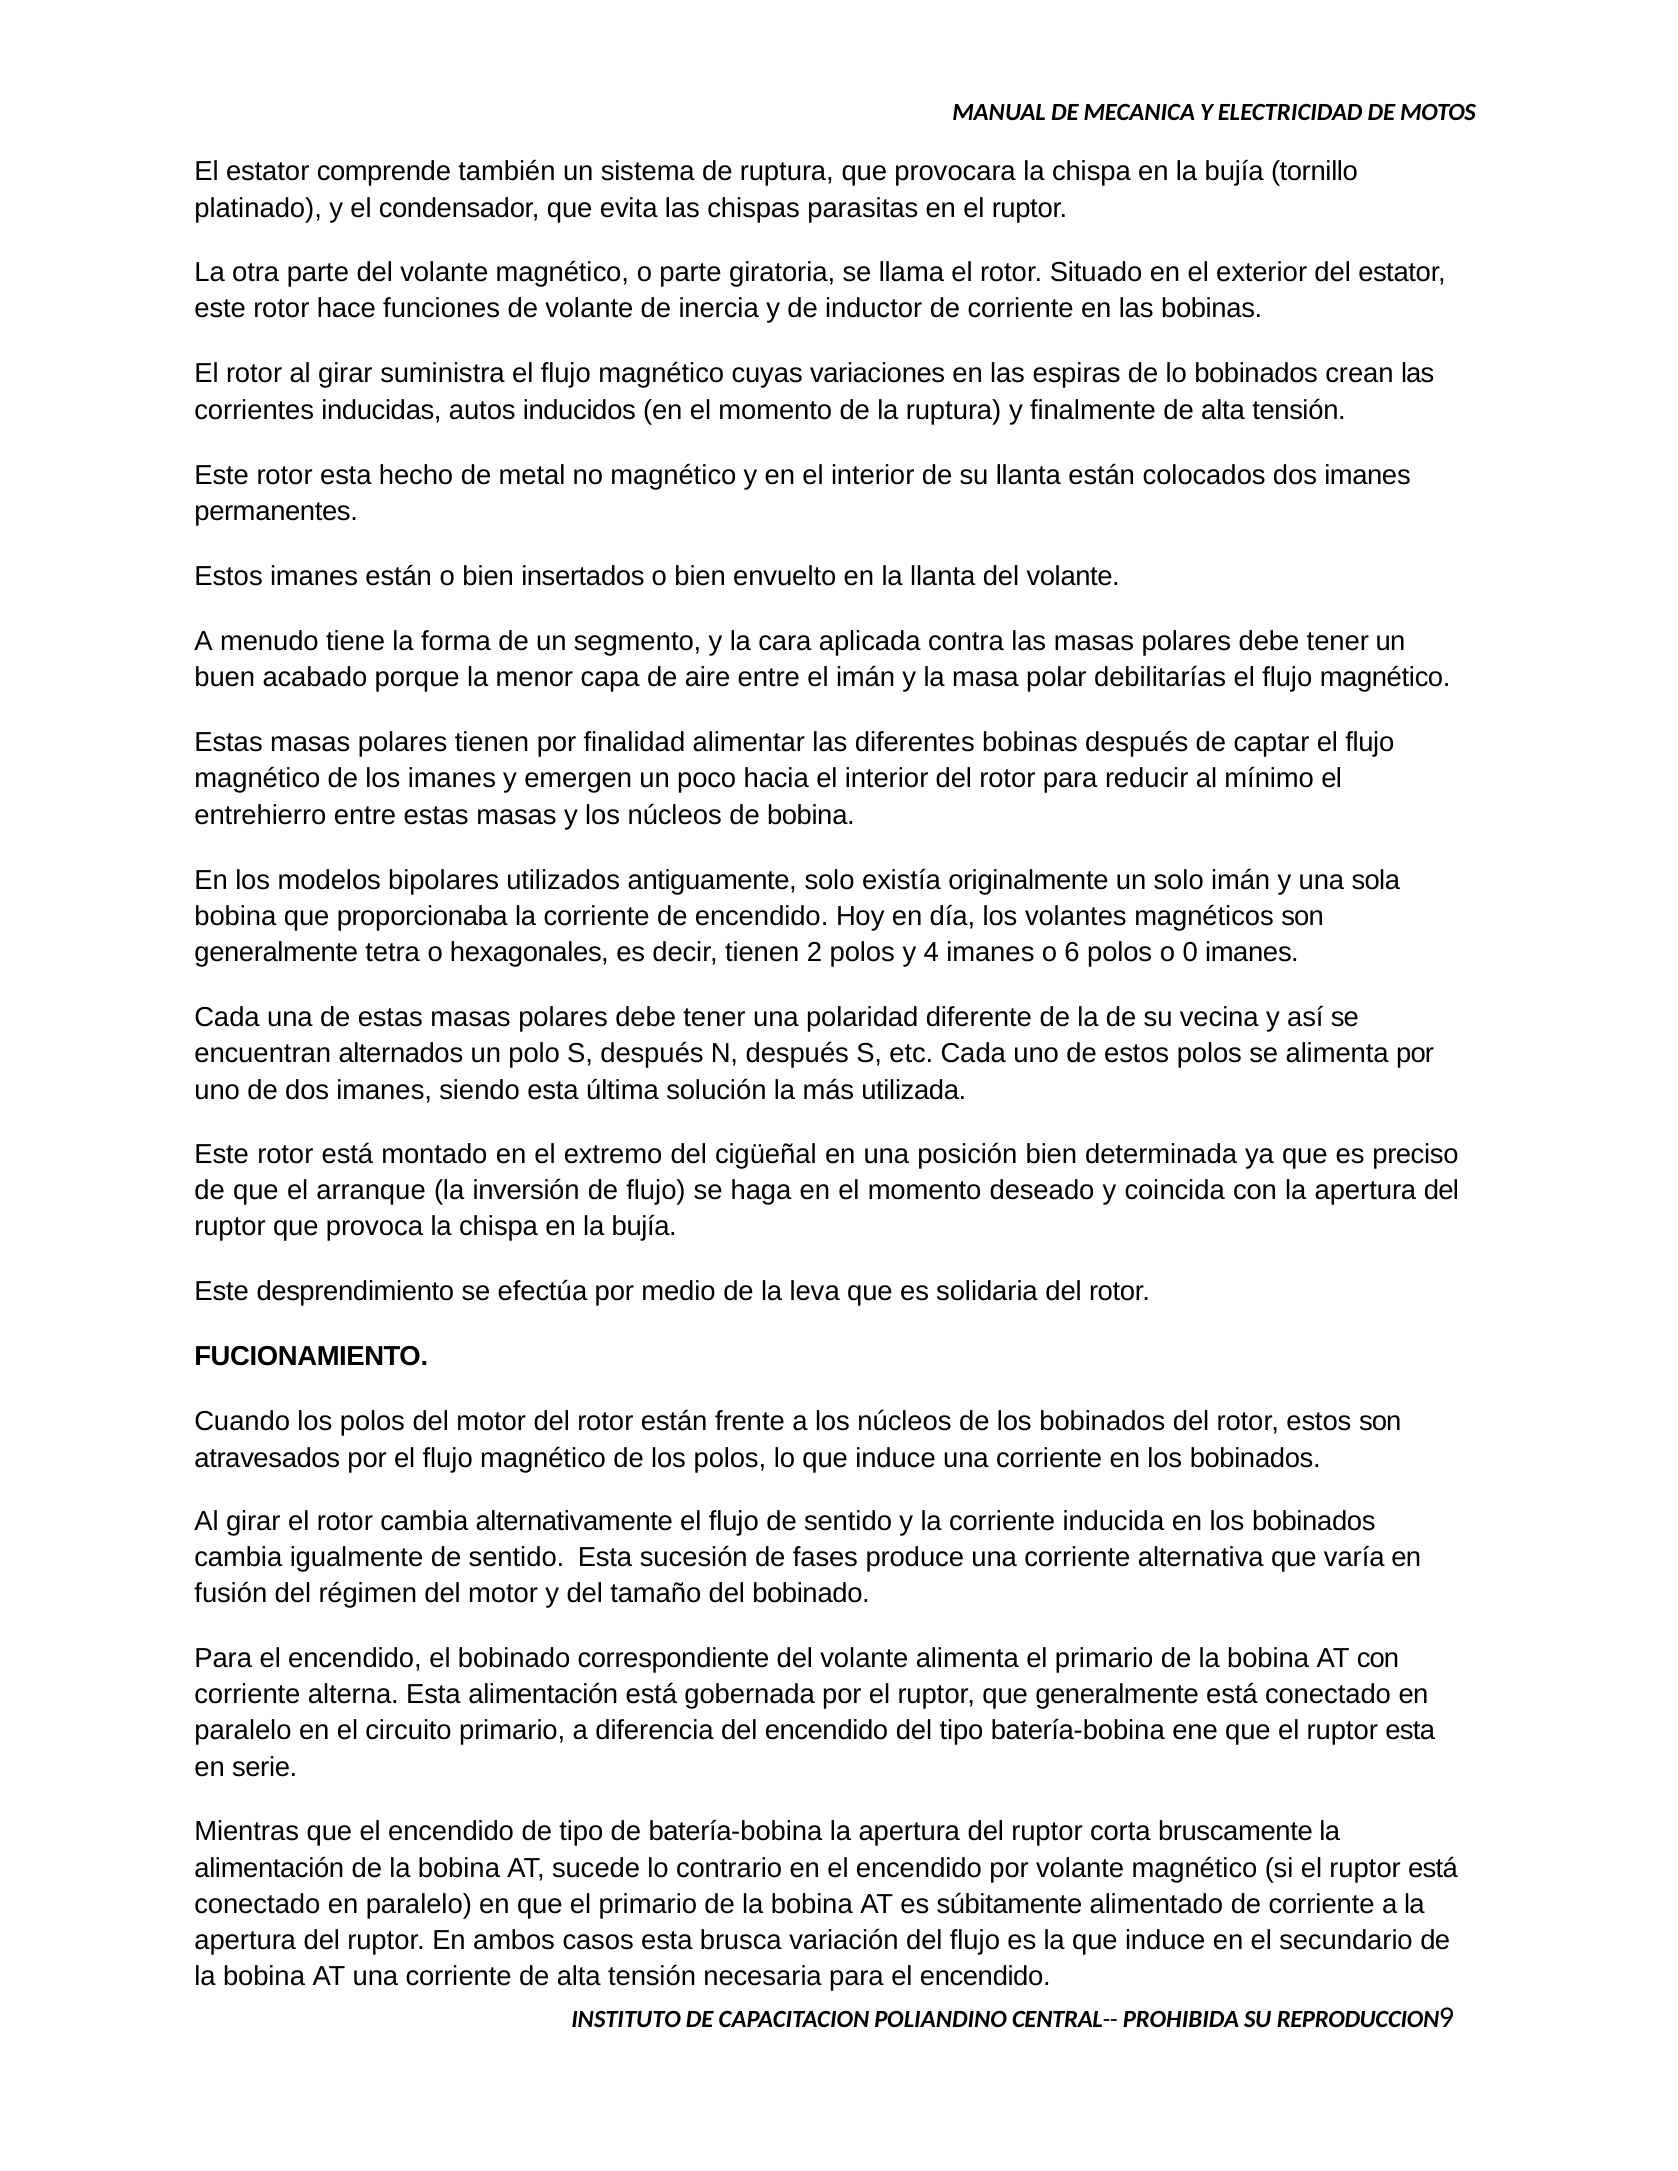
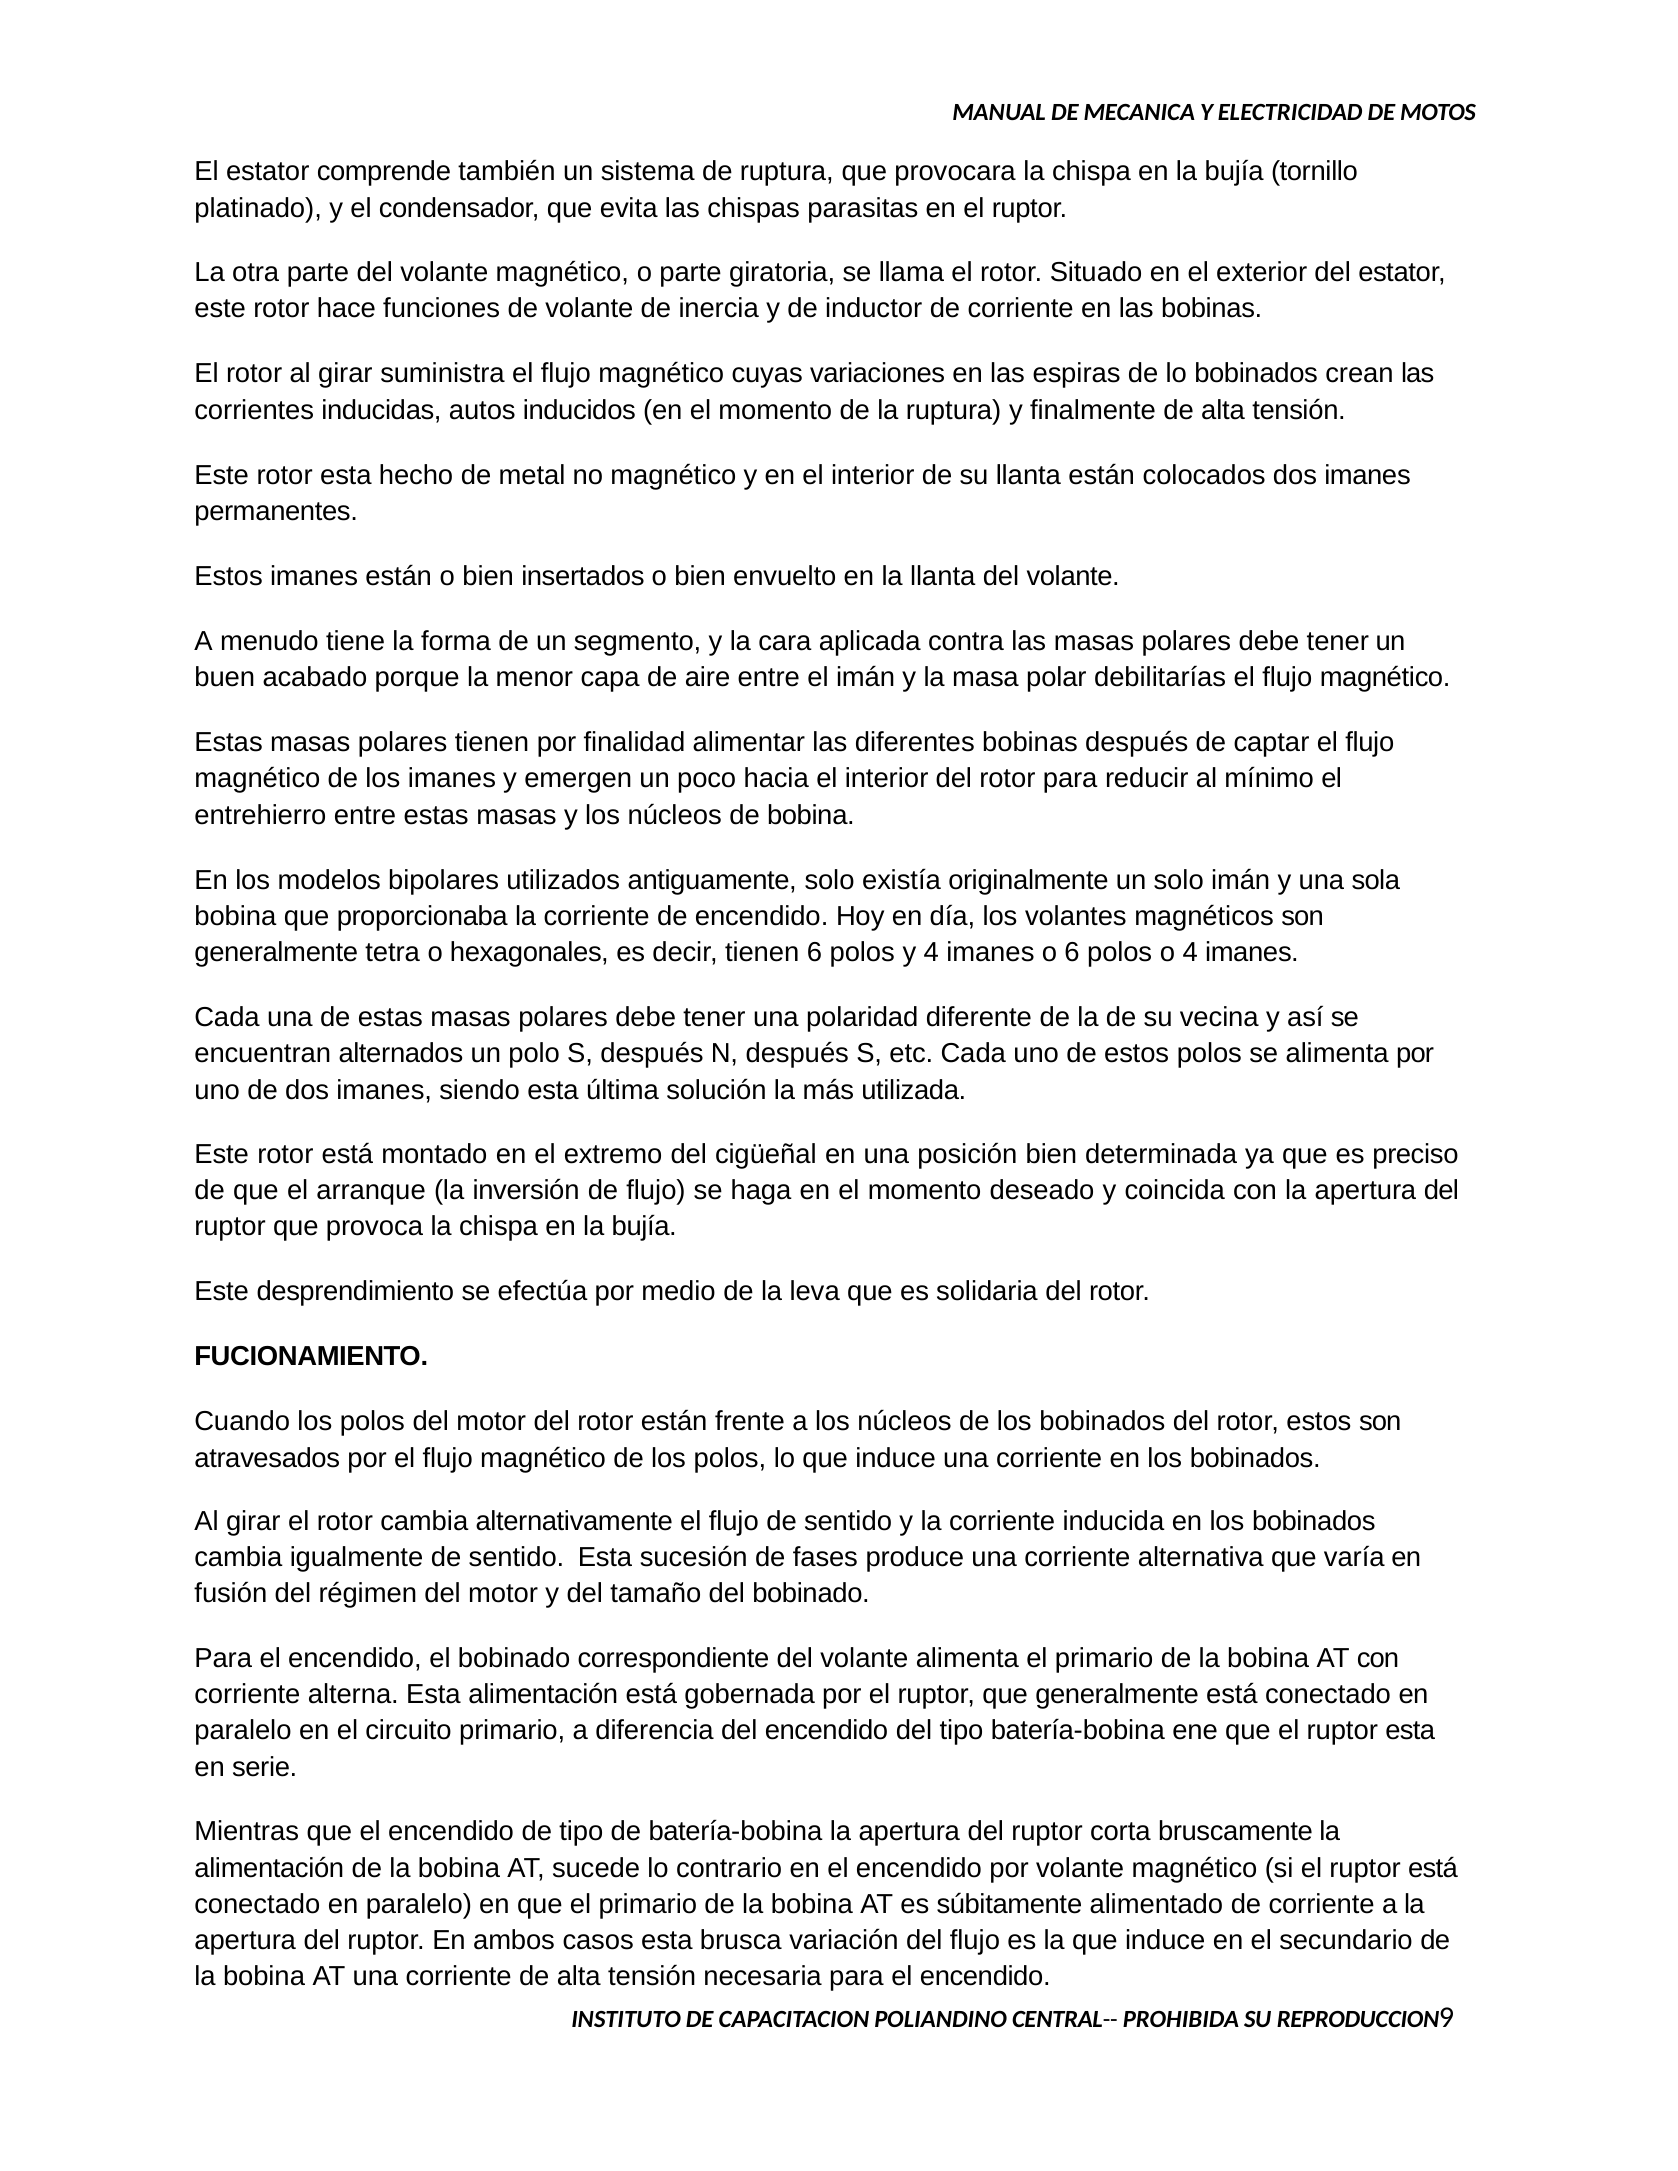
tienen 2: 2 -> 6 (815, 953)
o 0: 0 -> 4 (1190, 953)
